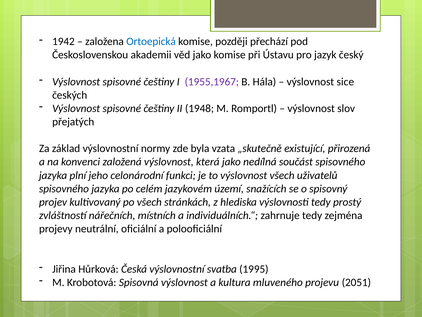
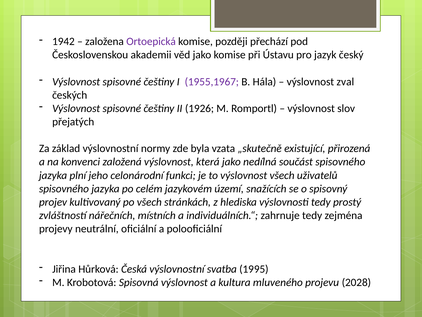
Ortoepická colour: blue -> purple (151, 41)
sice: sice -> zval (345, 82)
1948: 1948 -> 1926 (199, 108)
2051: 2051 -> 2028 (356, 282)
